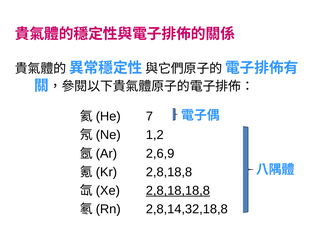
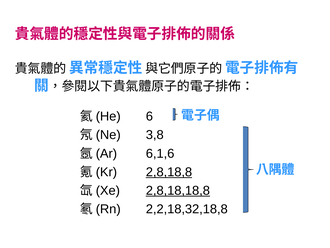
7: 7 -> 6 (149, 116)
1,2: 1,2 -> 3,8 (155, 135)
2,6,9: 2,6,9 -> 6,1,6 (160, 153)
2,8,18,8 underline: none -> present (169, 172)
2,8,14,32,18,8: 2,8,14,32,18,8 -> 2,2,18,32,18,8 (187, 209)
